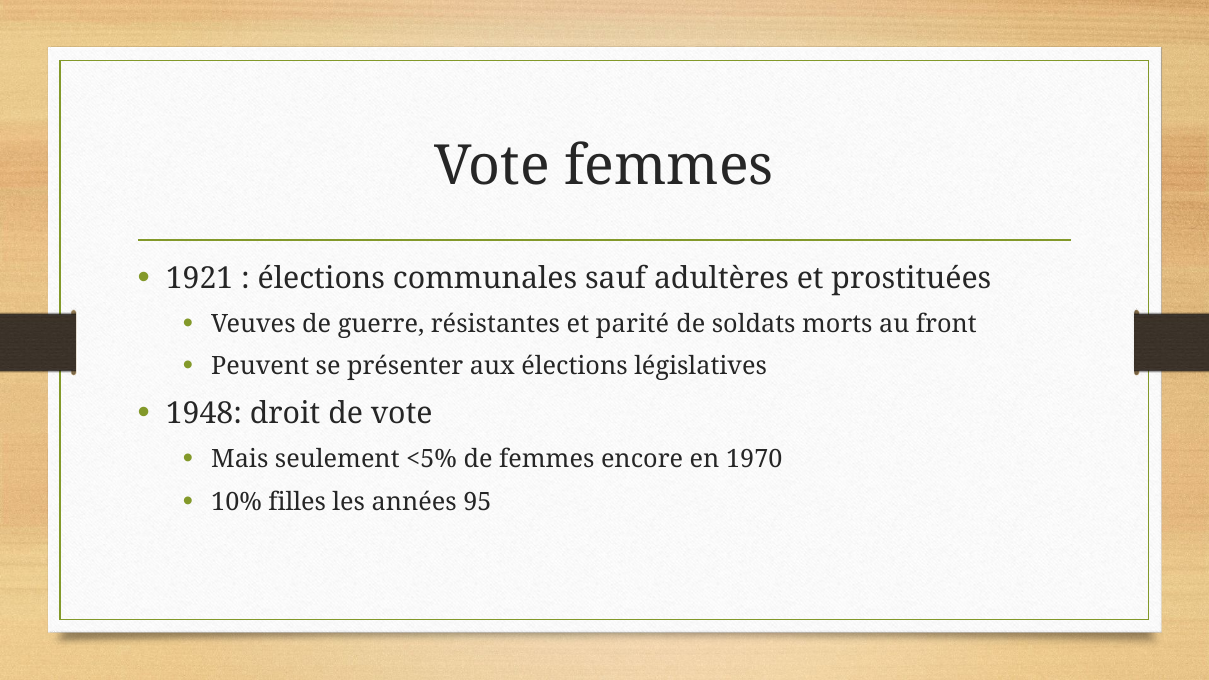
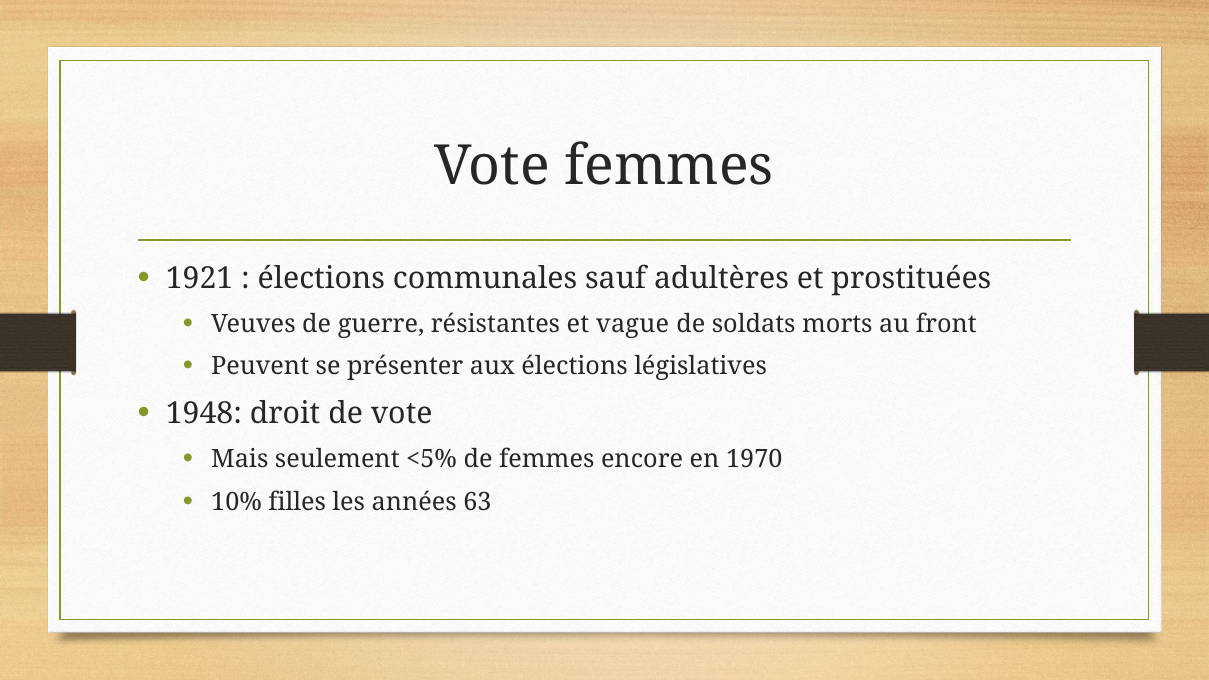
parité: parité -> vague (633, 324)
95: 95 -> 63 (477, 502)
